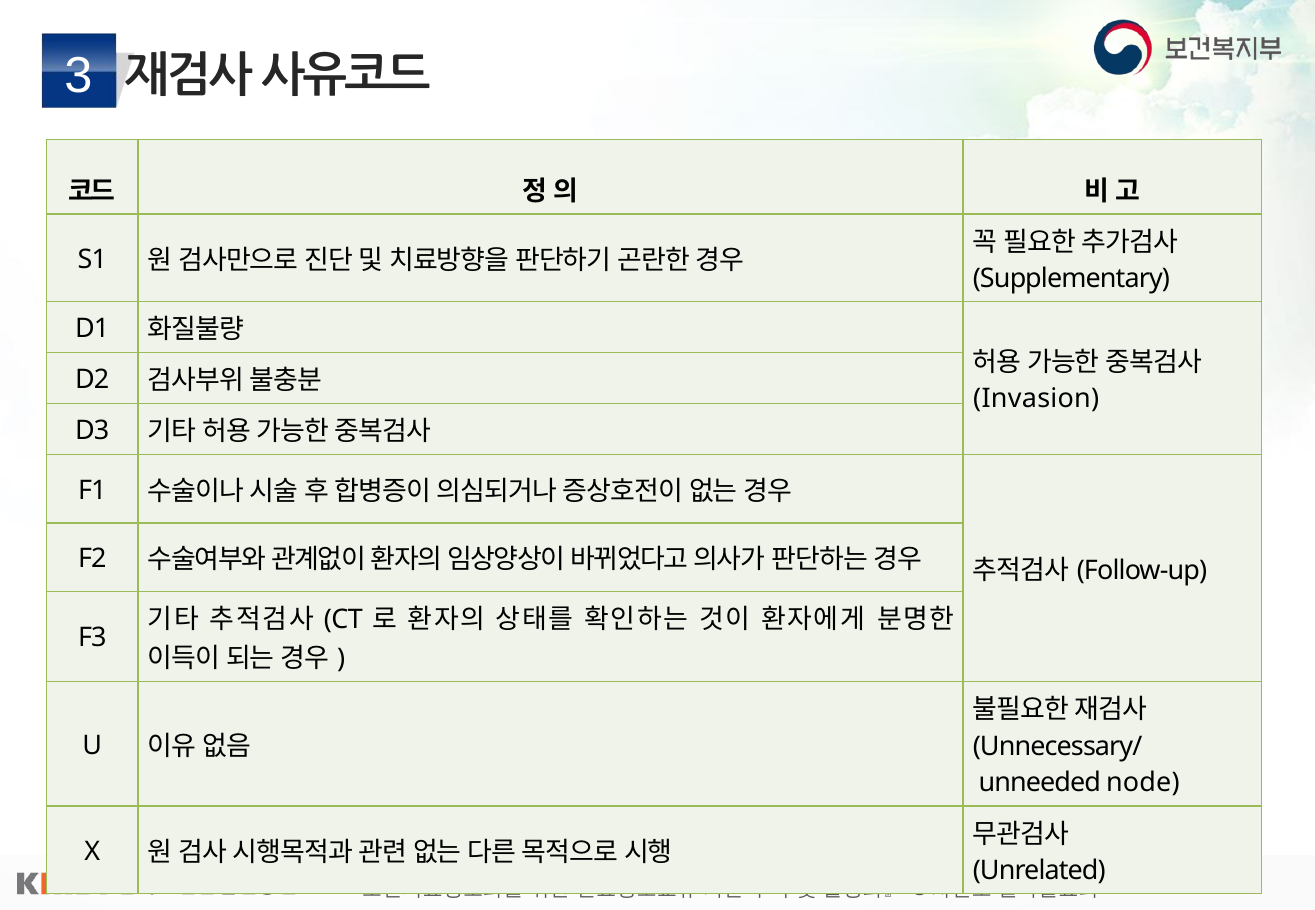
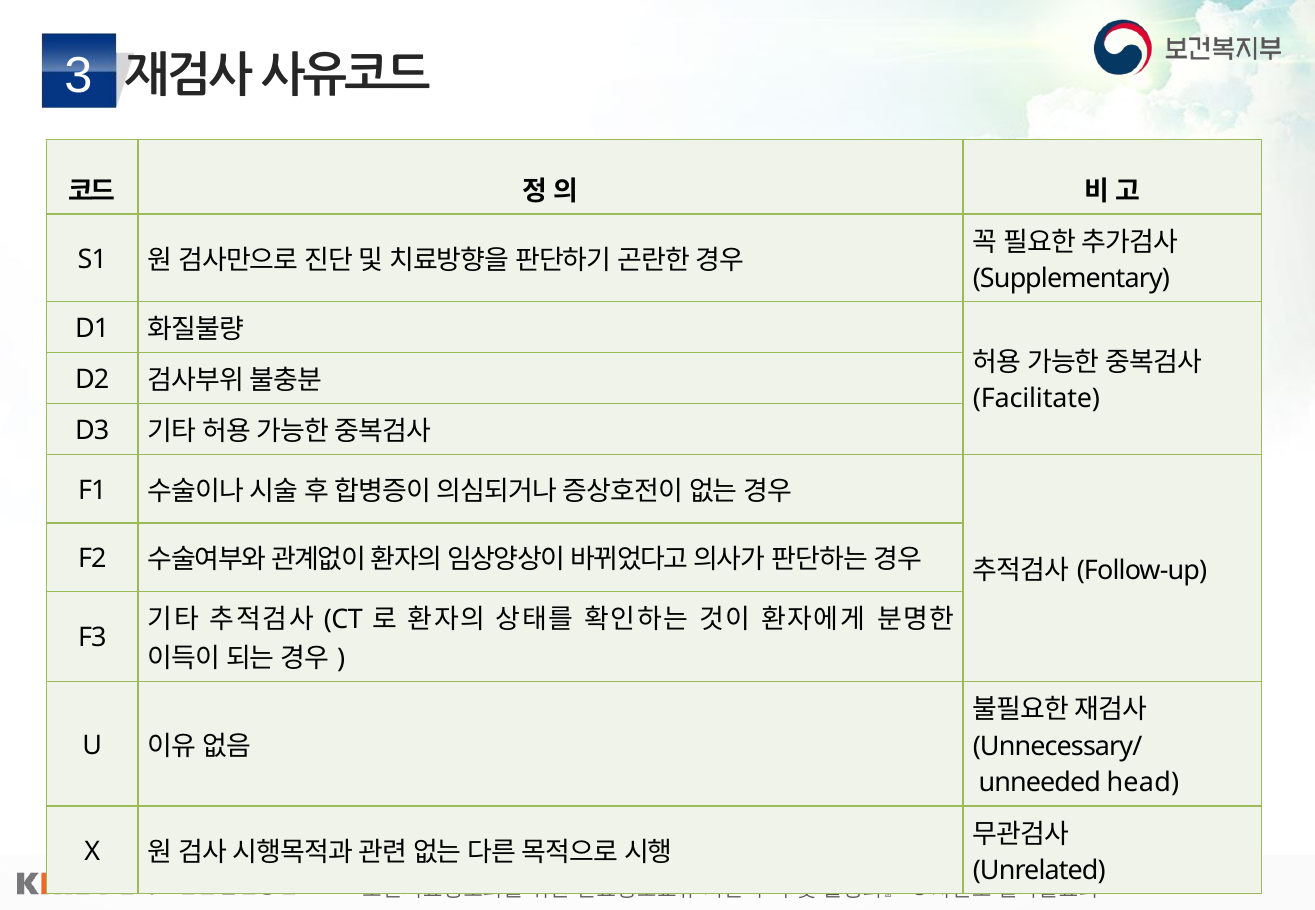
Invasion: Invasion -> Facilitate (1036, 399)
node: node -> head (1143, 783)
